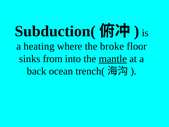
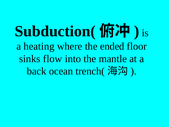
broke: broke -> ended (112, 46)
from: from -> flow (53, 59)
mantle underline: present -> none (113, 59)
